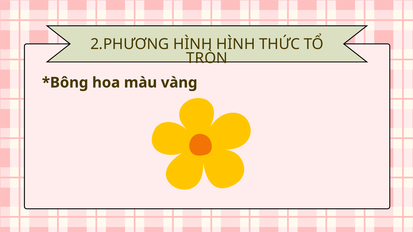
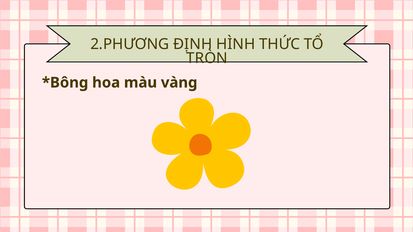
2.PHƯƠNG HÌNH: HÌNH -> ĐỊNH (193, 44)
